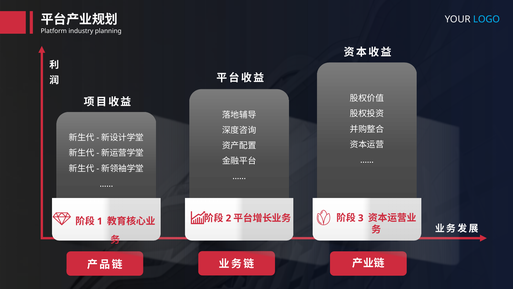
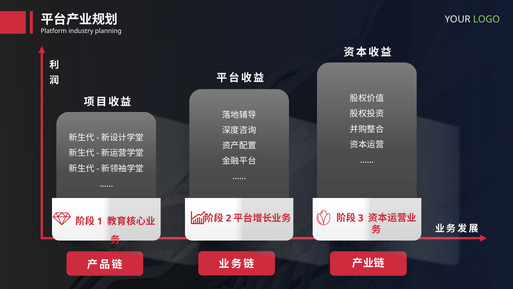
LOGO colour: light blue -> light green (486, 19)
